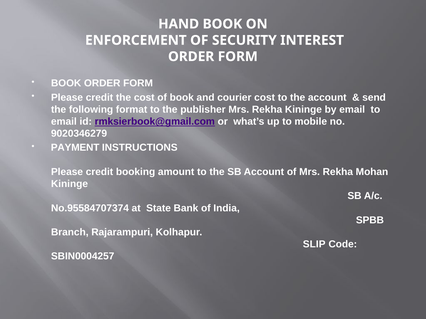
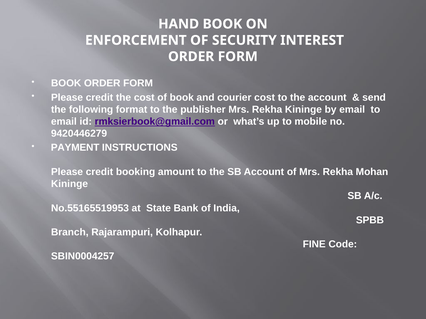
9020346279: 9020346279 -> 9420446279 (79, 134)
No.95584707374: No.95584707374 -> No.55165519953 (90, 208)
SLIP: SLIP -> FINE (314, 245)
